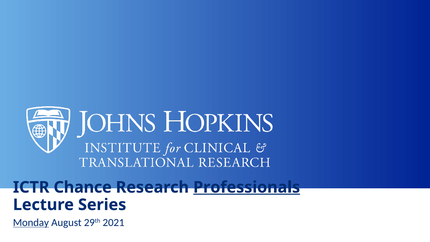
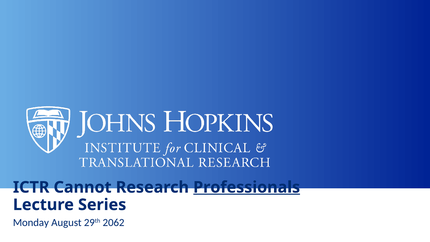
Chance: Chance -> Cannot (83, 187)
Monday underline: present -> none (31, 222)
2021: 2021 -> 2062 (114, 222)
